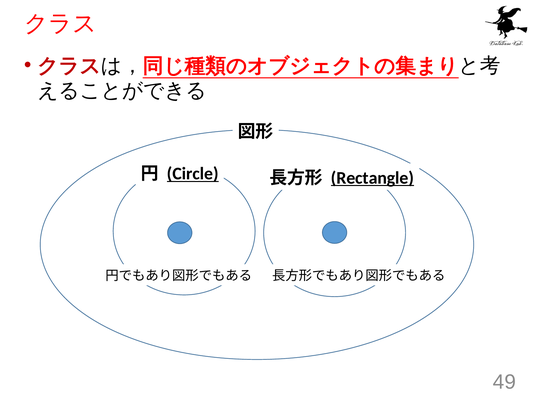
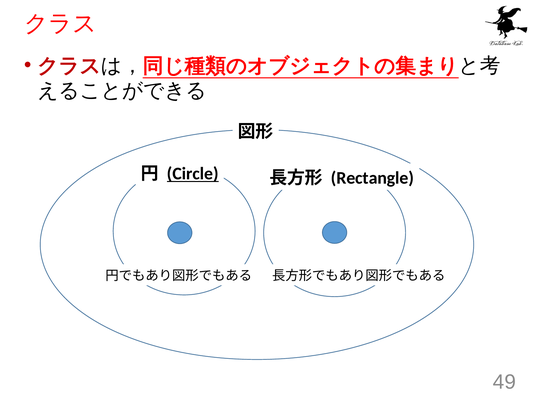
Rectangle underline: present -> none (372, 178)
